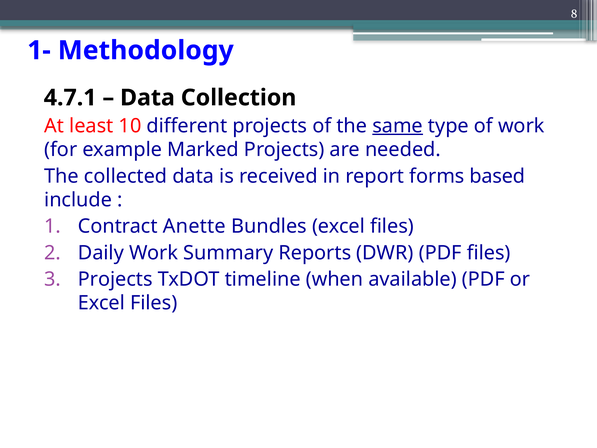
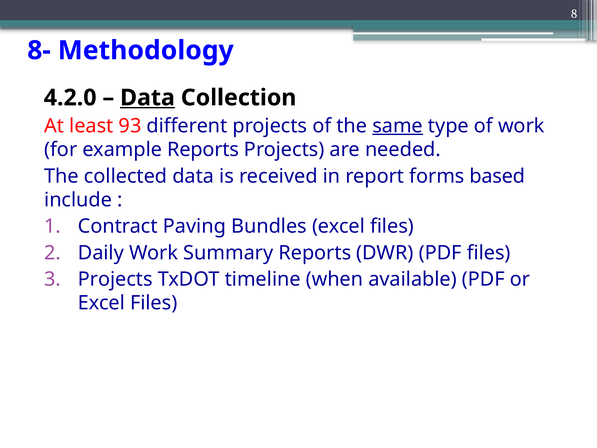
1-: 1- -> 8- (39, 50)
4.7.1: 4.7.1 -> 4.2.0 (70, 98)
Data underline: none -> present (147, 98)
10: 10 -> 93 (130, 126)
example Marked: Marked -> Reports (203, 150)
Anette: Anette -> Paving (194, 226)
